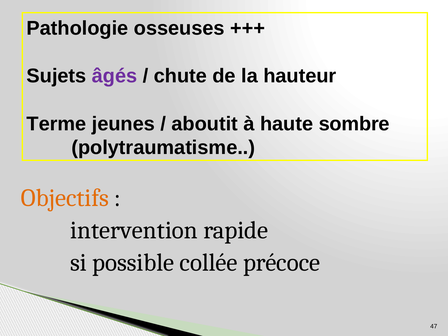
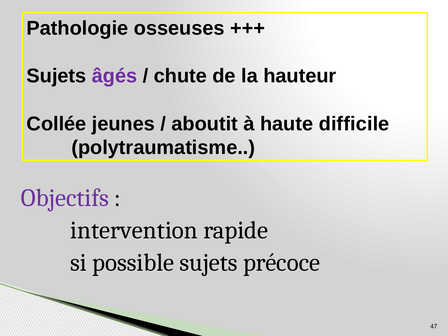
Terme: Terme -> Collée (56, 124)
sombre: sombre -> difficile (354, 124)
Objectifs colour: orange -> purple (65, 198)
possible collée: collée -> sujets (209, 263)
